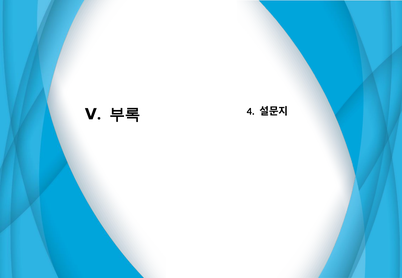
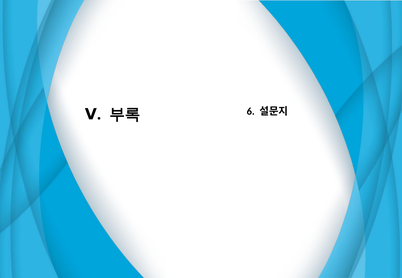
4: 4 -> 6 (251, 112)
